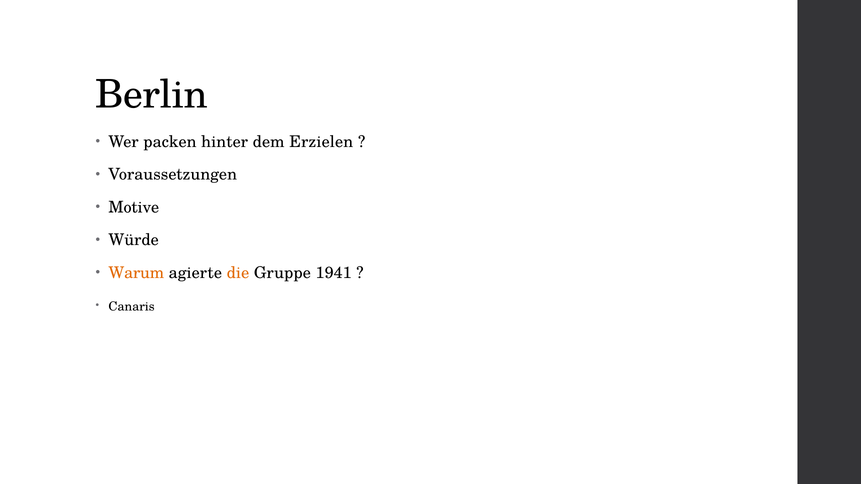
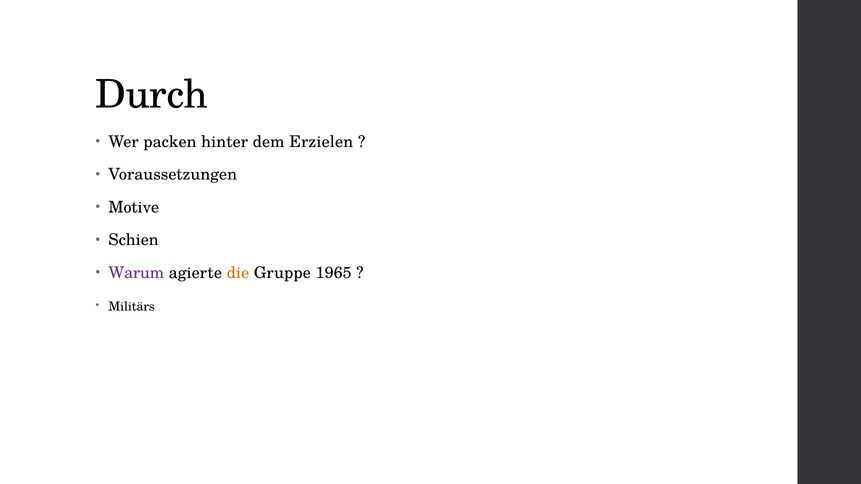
Berlin: Berlin -> Durch (152, 95)
Würde: Würde -> Schien (134, 240)
Warum colour: orange -> purple (136, 273)
1941: 1941 -> 1965 (334, 273)
Canaris: Canaris -> Militärs (132, 307)
